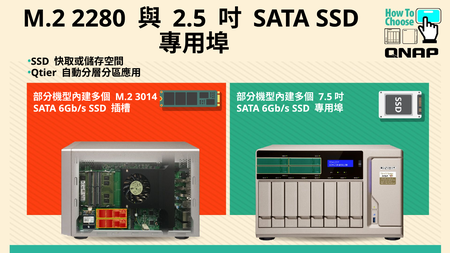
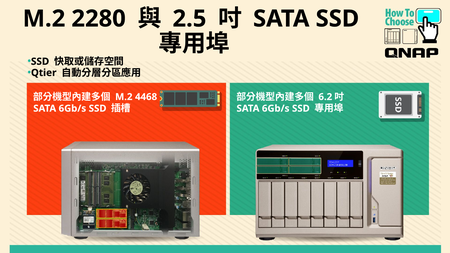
3014: 3014 -> 4468 (146, 97)
7.5: 7.5 -> 6.2 (325, 97)
